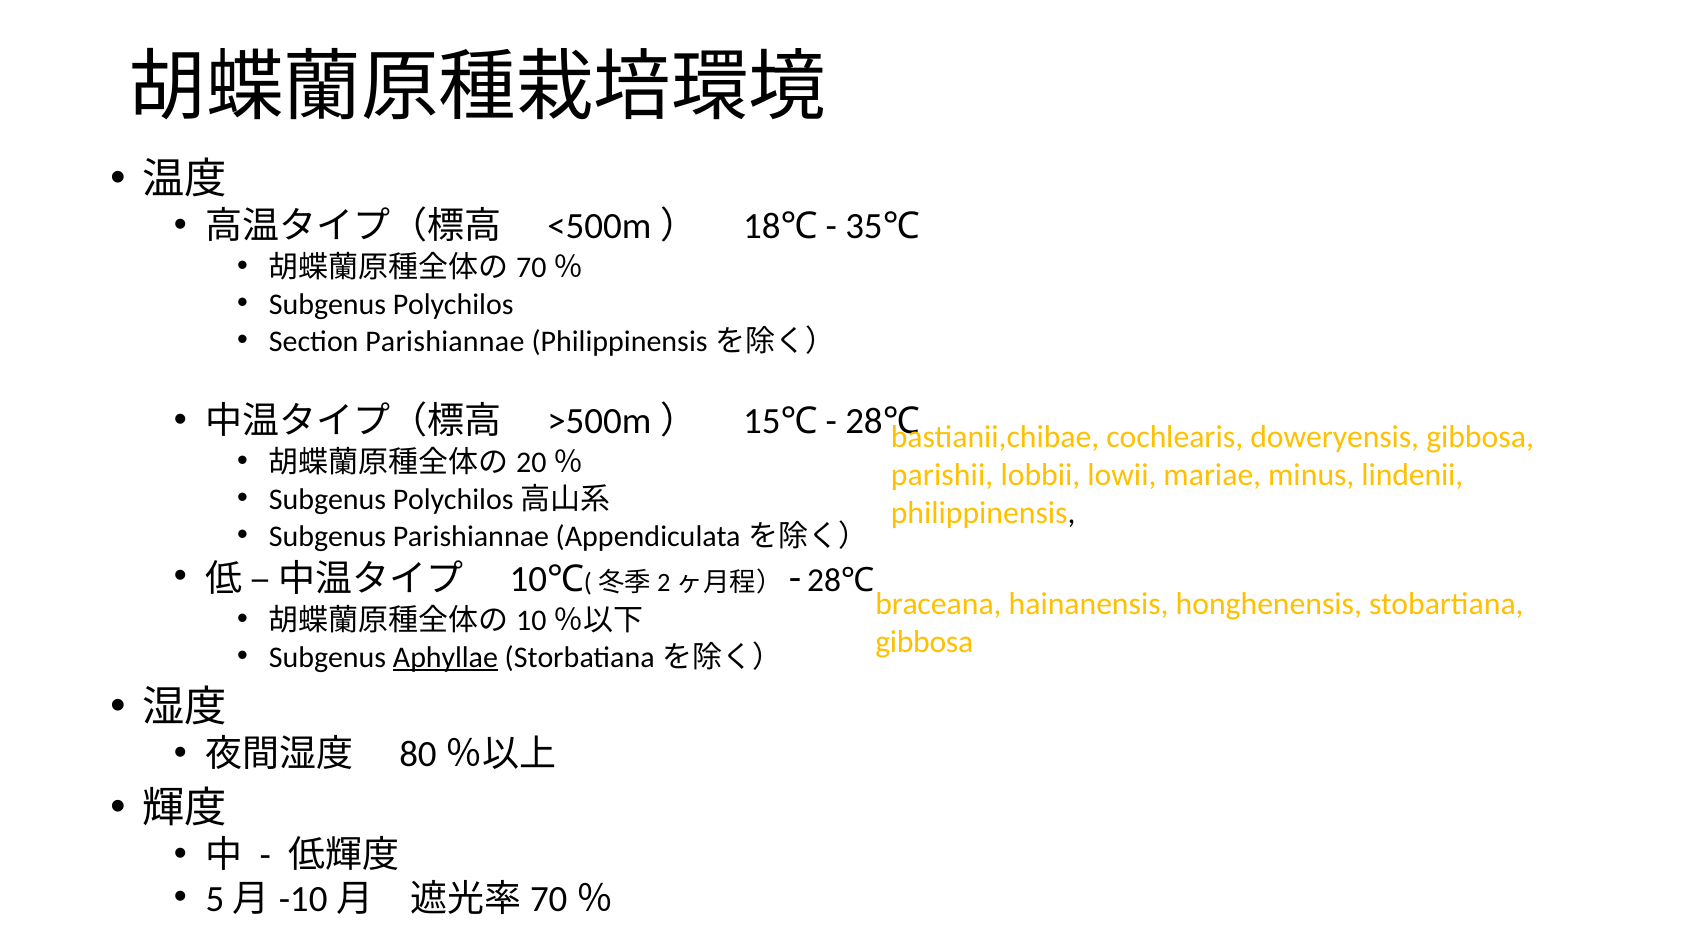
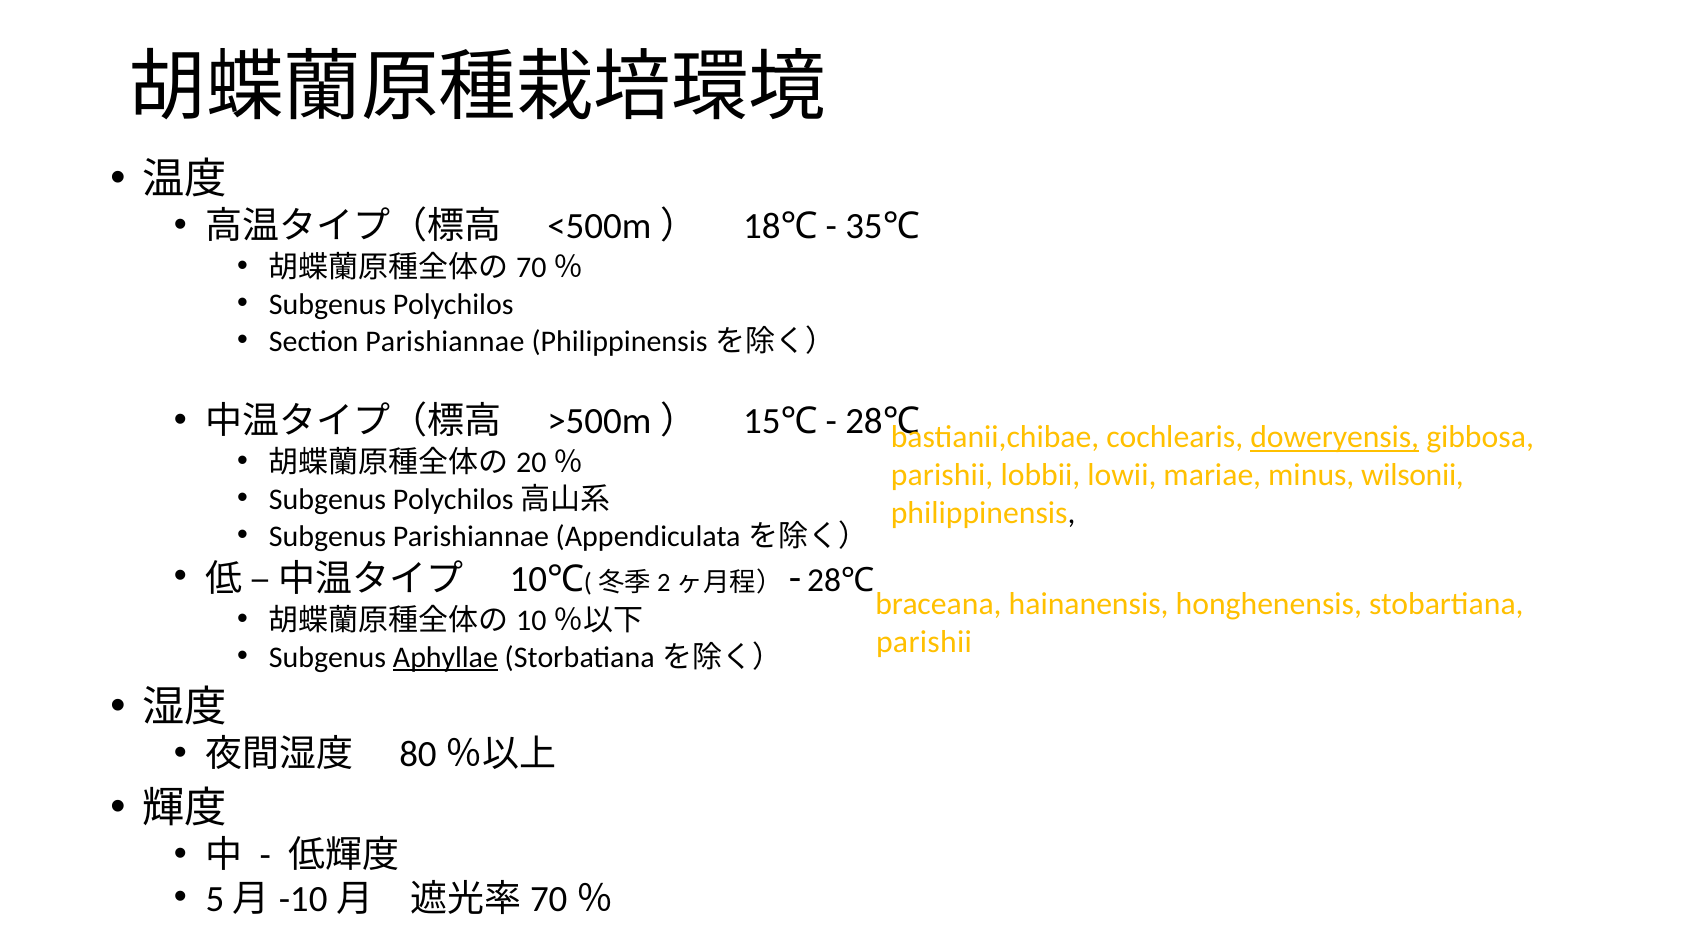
doweryensis underline: none -> present (1335, 437)
lindenii: lindenii -> wilsonii (1412, 475)
gibbosa: gibbosa -> parishii (924, 642)
